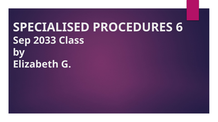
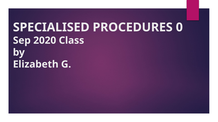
6: 6 -> 0 (179, 27)
2033: 2033 -> 2020 (45, 41)
